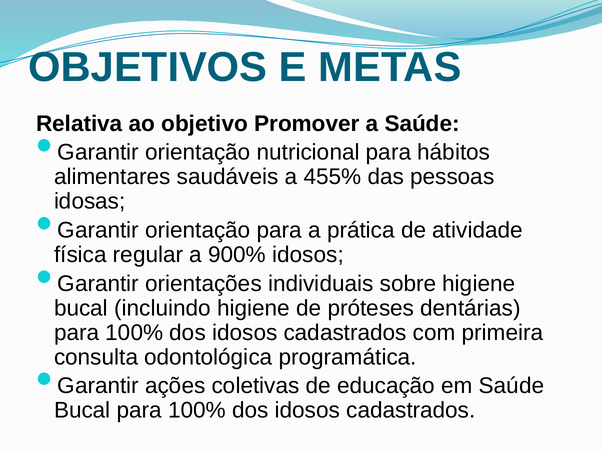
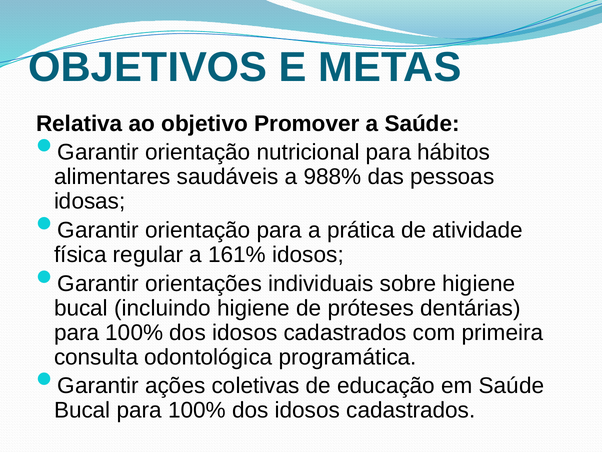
455%: 455% -> 988% (332, 177)
900%: 900% -> 161% (237, 255)
